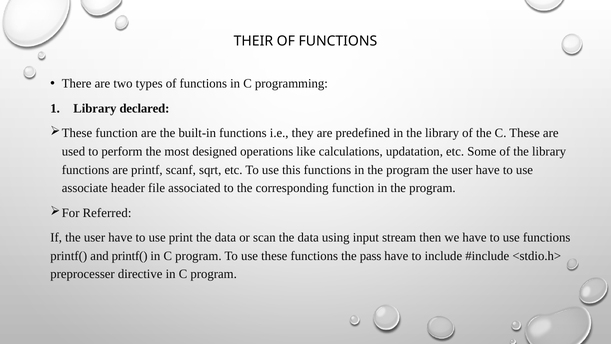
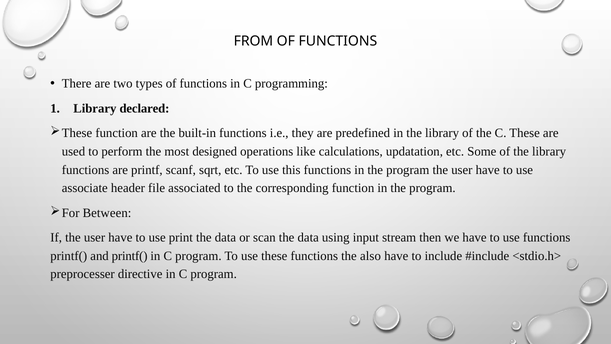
THEIR: THEIR -> FROM (253, 41)
Referred: Referred -> Between (107, 213)
pass: pass -> also (370, 256)
